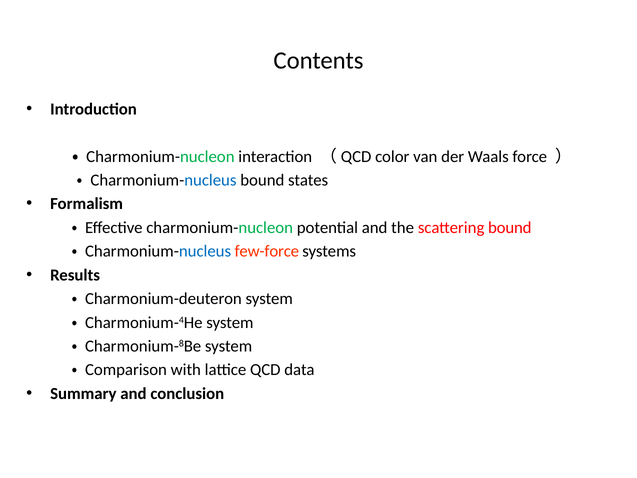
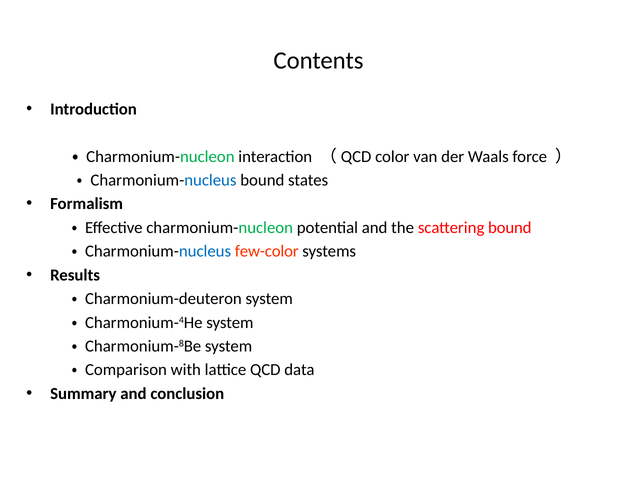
few-force: few-force -> few-color (267, 251)
